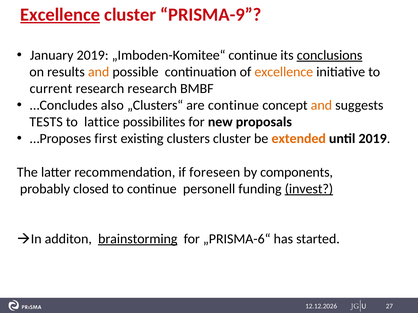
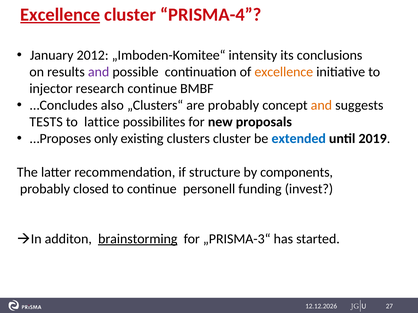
PRISMA-9: PRISMA-9 -> PRISMA-4 (211, 15)
January 2019: 2019 -> 2012 (93, 55)
„Imboden-Komitee“ continue: continue -> intensity (253, 55)
conclusions underline: present -> none (330, 55)
and colour: orange -> purple (99, 72)
current: current -> injector (51, 89)
research research: research -> continue (152, 89)
are continue: continue -> probably (233, 105)
first: first -> only (106, 139)
extended colour: orange -> blue (299, 139)
foreseen: foreseen -> structure (215, 172)
invest underline: present -> none (309, 189)
„PRISMA-6“: „PRISMA-6“ -> „PRISMA-3“ (237, 239)
